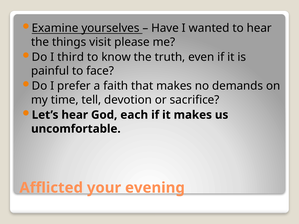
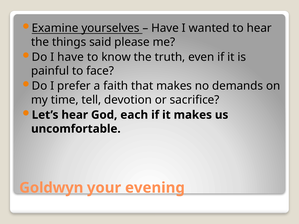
visit: visit -> said (100, 42)
I third: third -> have (71, 57)
Afflicted: Afflicted -> Goldwyn (51, 188)
